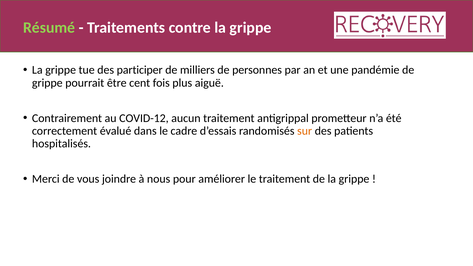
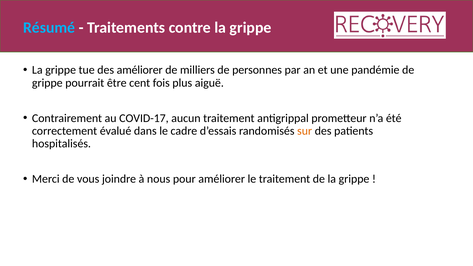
Résumé colour: light green -> light blue (49, 28)
des participer: participer -> améliorer (140, 70)
COVID-12: COVID-12 -> COVID-17 (144, 118)
